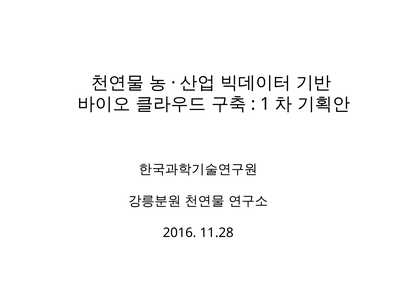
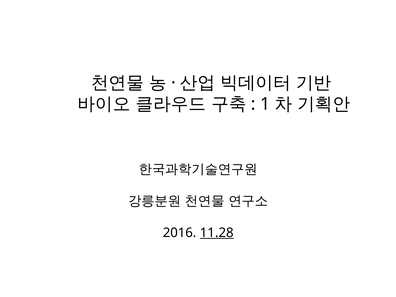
11.28 underline: none -> present (217, 233)
